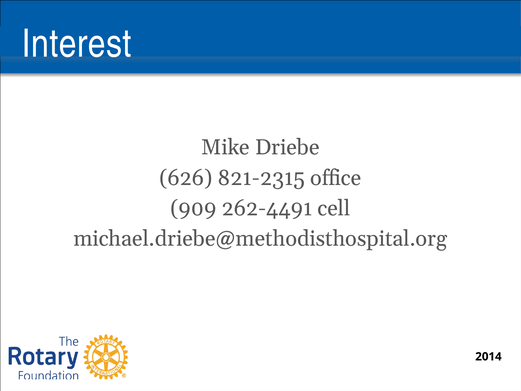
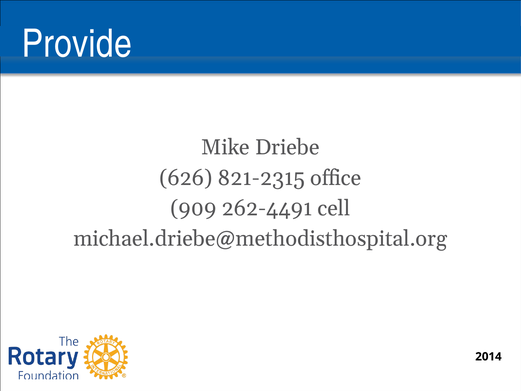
Interest: Interest -> Provide (77, 44)
